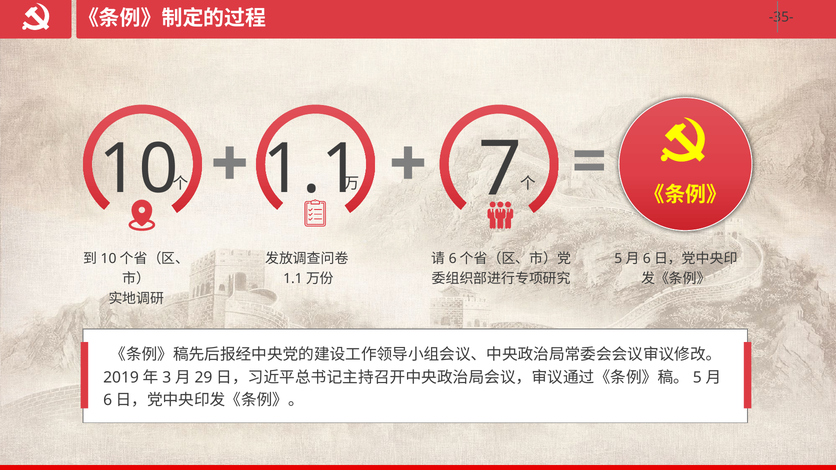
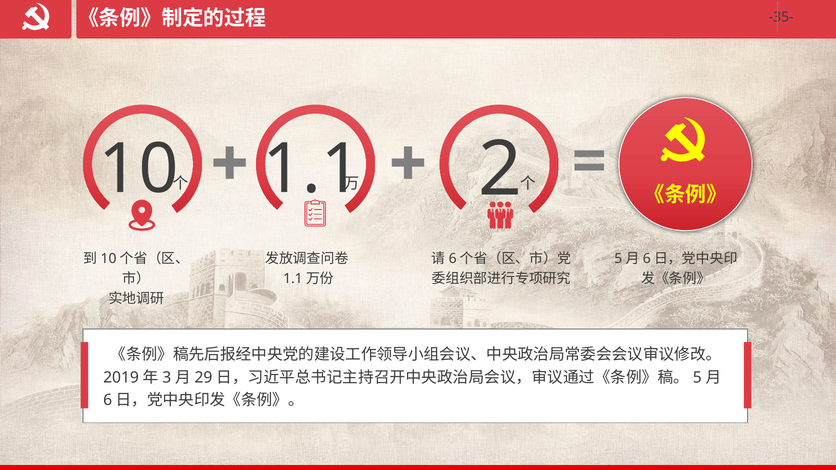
7: 7 -> 2 (500, 169)
